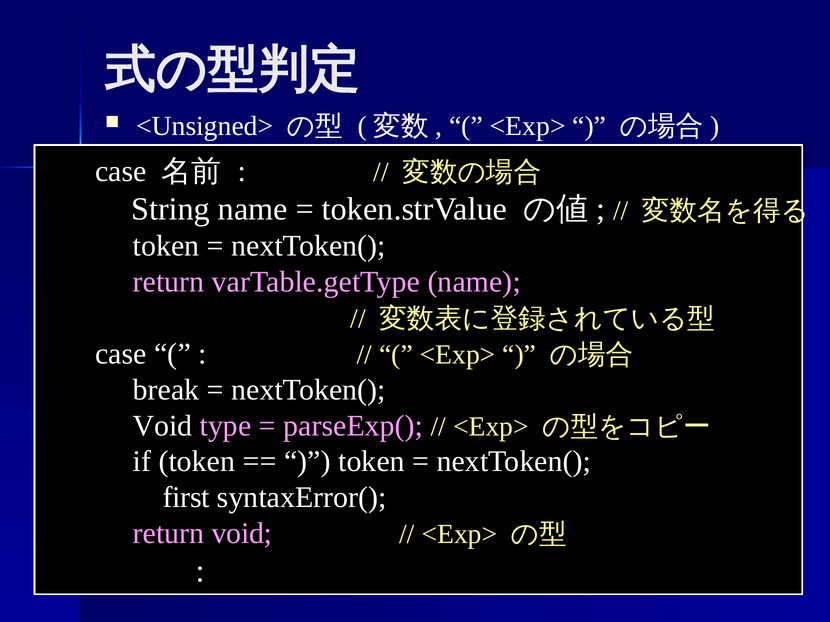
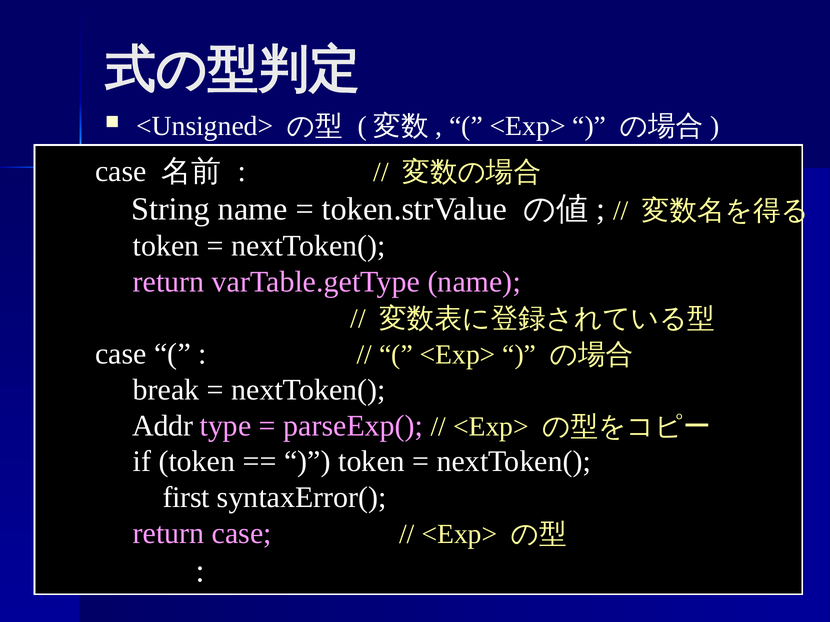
Void: Void -> Addr (163, 426)
return void: void -> case (242, 534)
